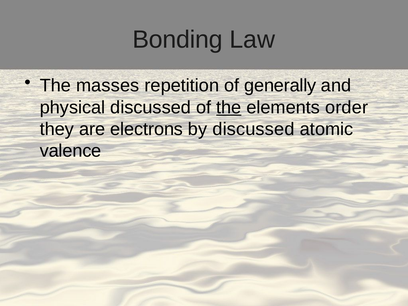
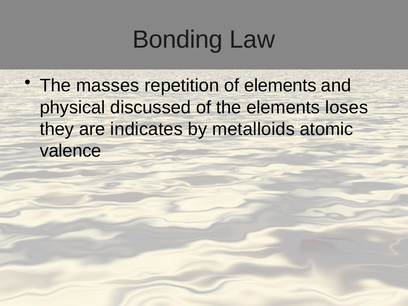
of generally: generally -> elements (280, 86)
the underline: present -> none (229, 107)
order: order -> loses (347, 107)
electrons: electrons -> indicates (147, 129)
by discussed: discussed -> metalloids (253, 129)
